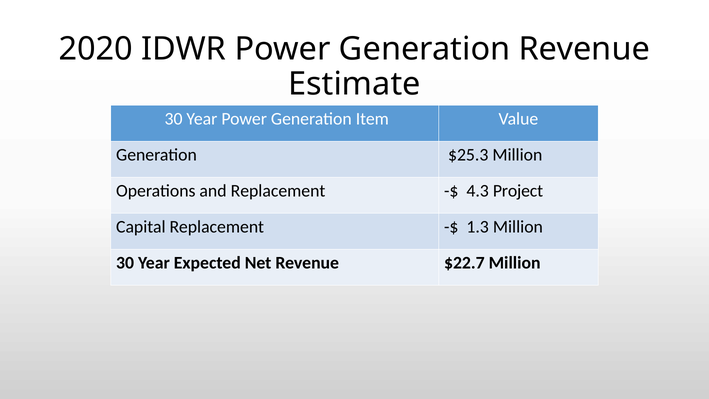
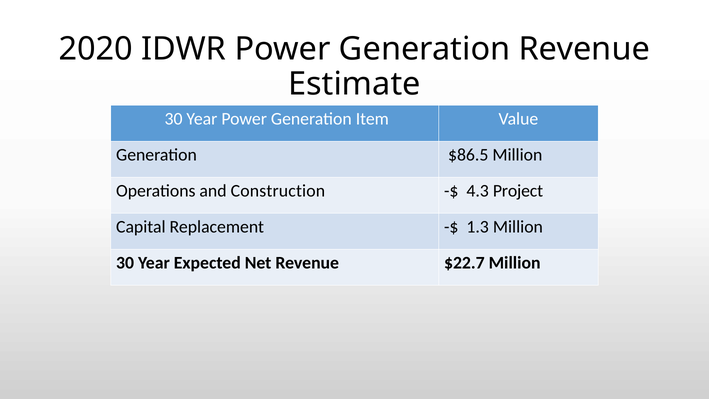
$25.3: $25.3 -> $86.5 (468, 155)
and Replacement: Replacement -> Construction (278, 191)
